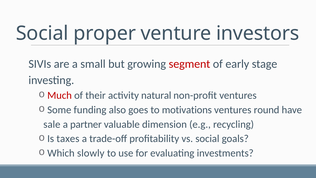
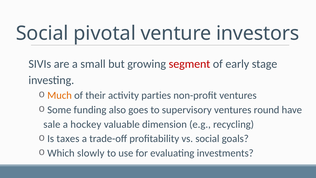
proper: proper -> pivotal (105, 33)
Much colour: red -> orange (60, 95)
natural: natural -> parties (156, 95)
motivations: motivations -> supervisory (187, 110)
partner: partner -> hockey (86, 124)
